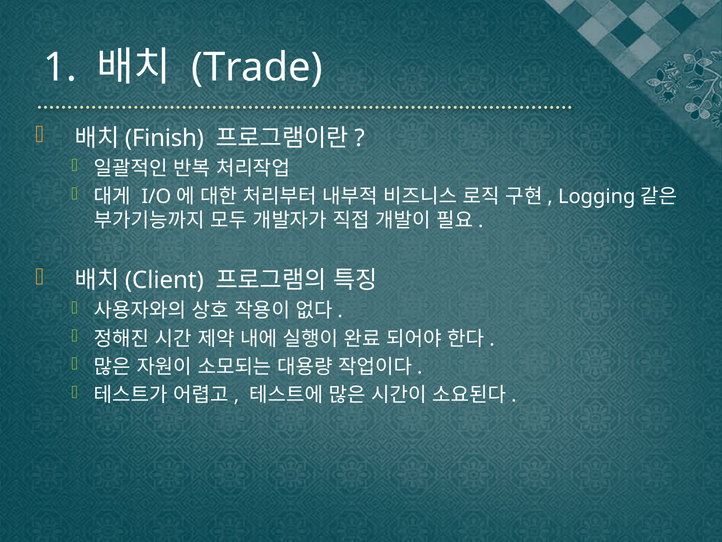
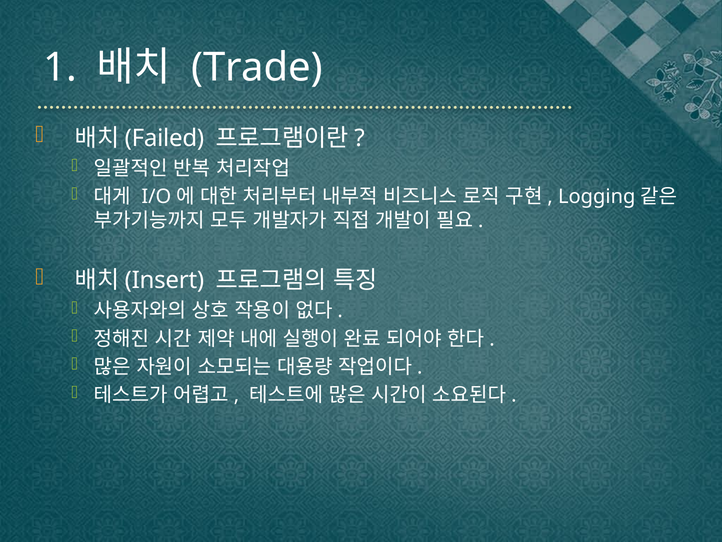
Finish: Finish -> Failed (164, 138)
Client: Client -> Insert (164, 280)
